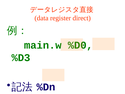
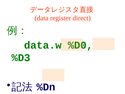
main.w: main.w -> data.w (43, 45)
